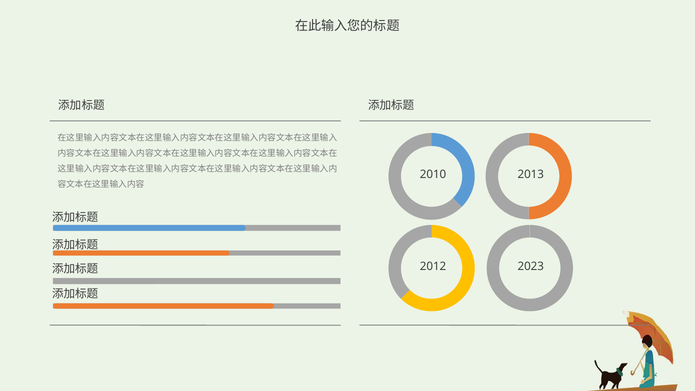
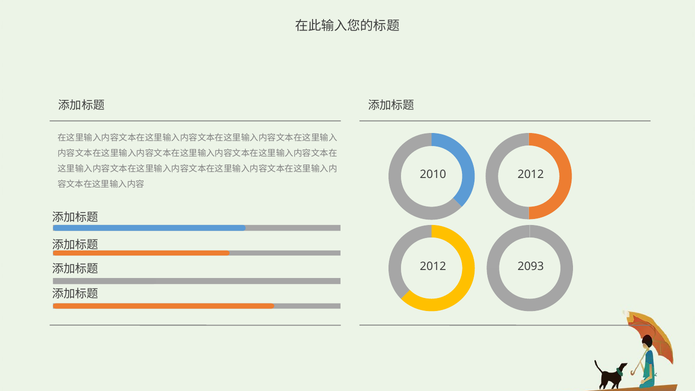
2010 2013: 2013 -> 2012 (531, 174)
2023: 2023 -> 2093 (531, 266)
